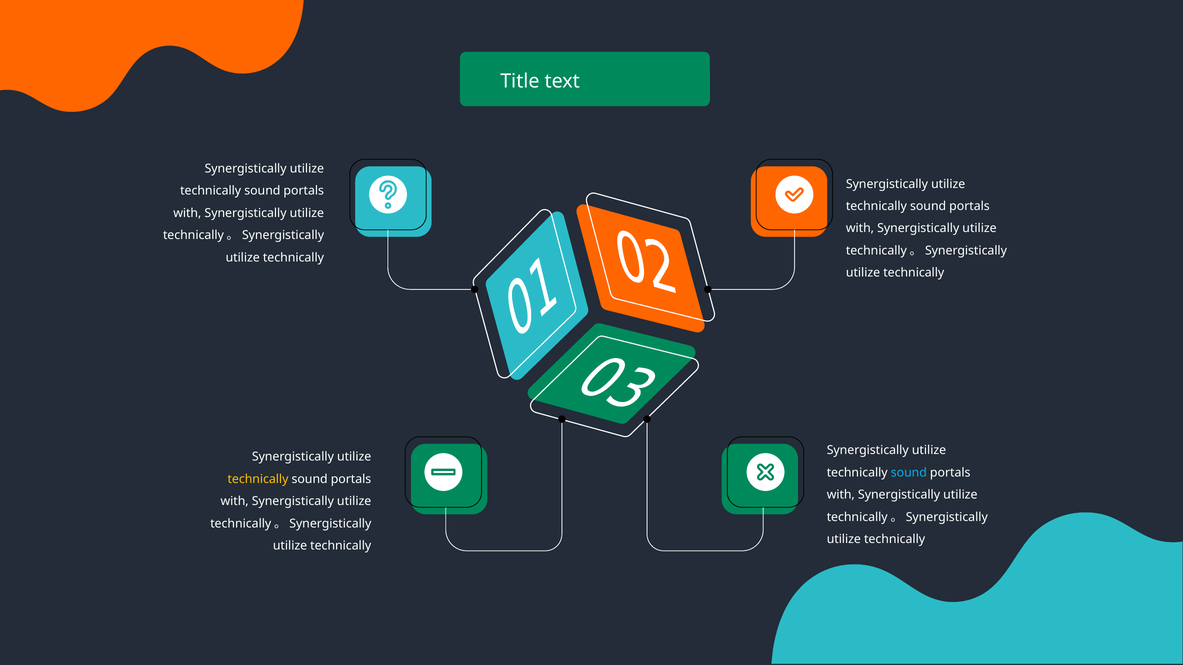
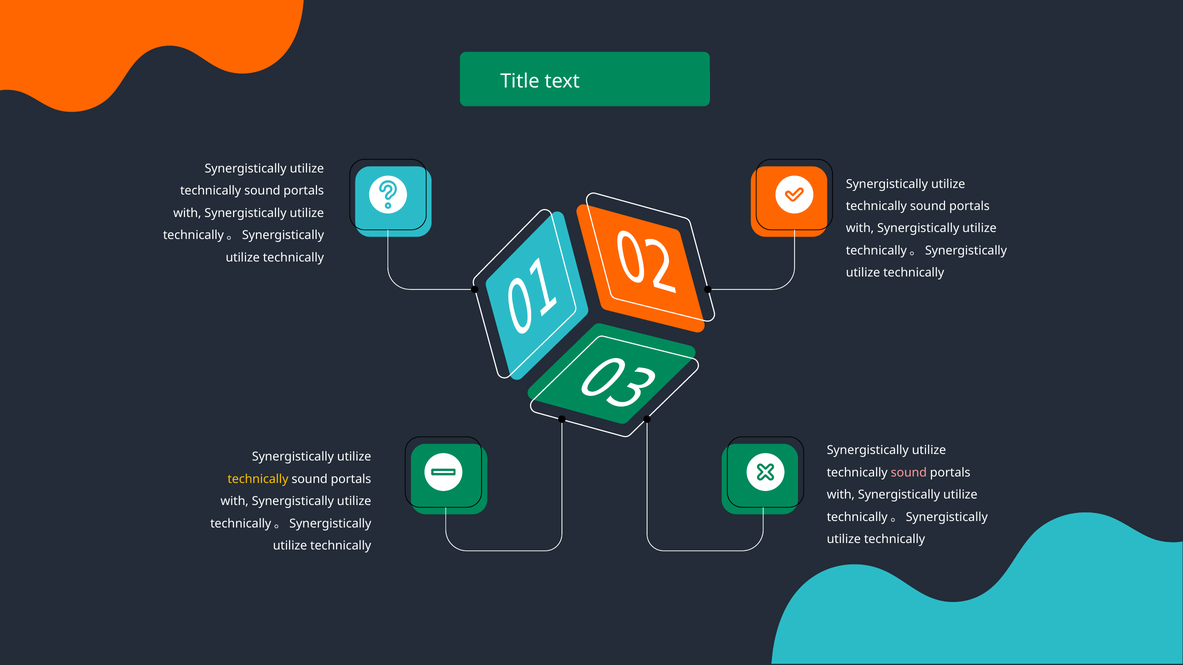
sound colour: light blue -> pink (909, 473)
